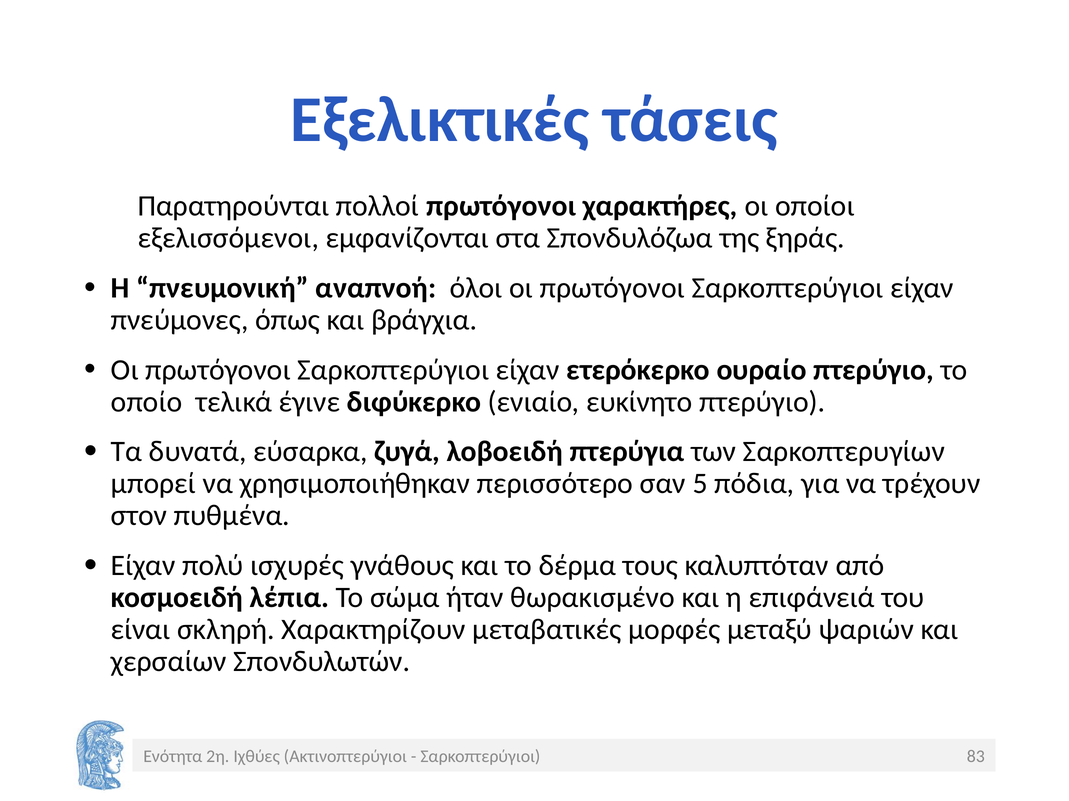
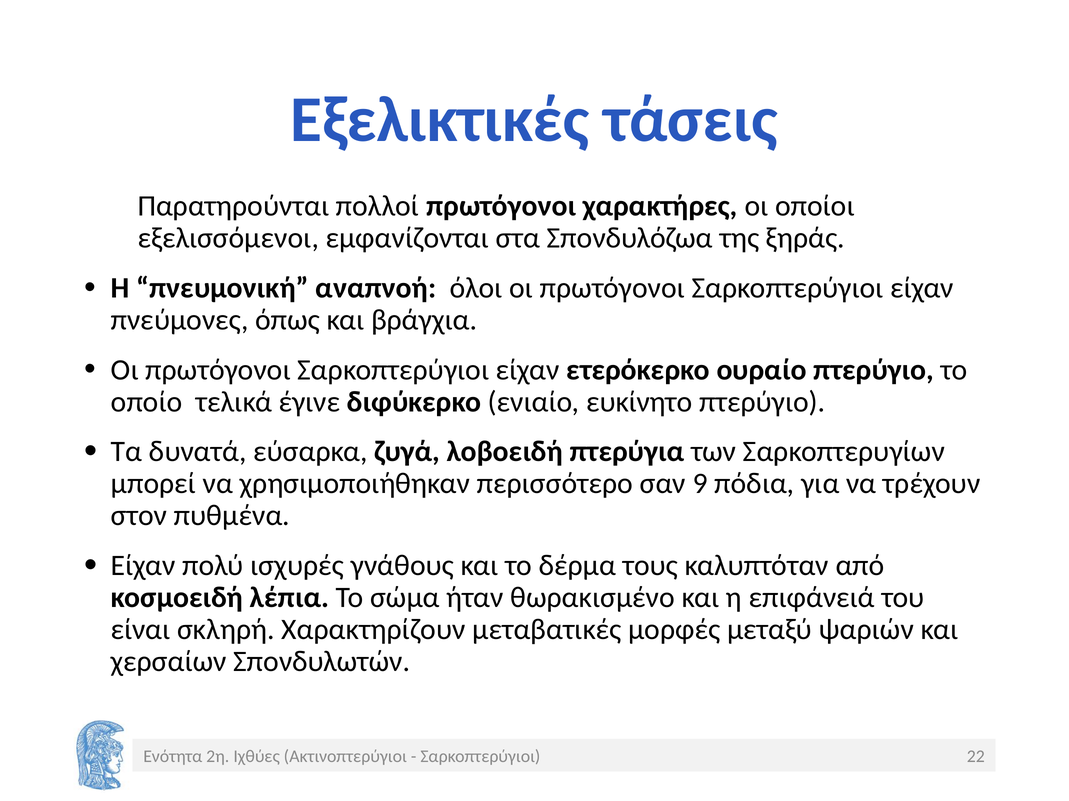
5: 5 -> 9 (700, 484)
83: 83 -> 22 (976, 757)
